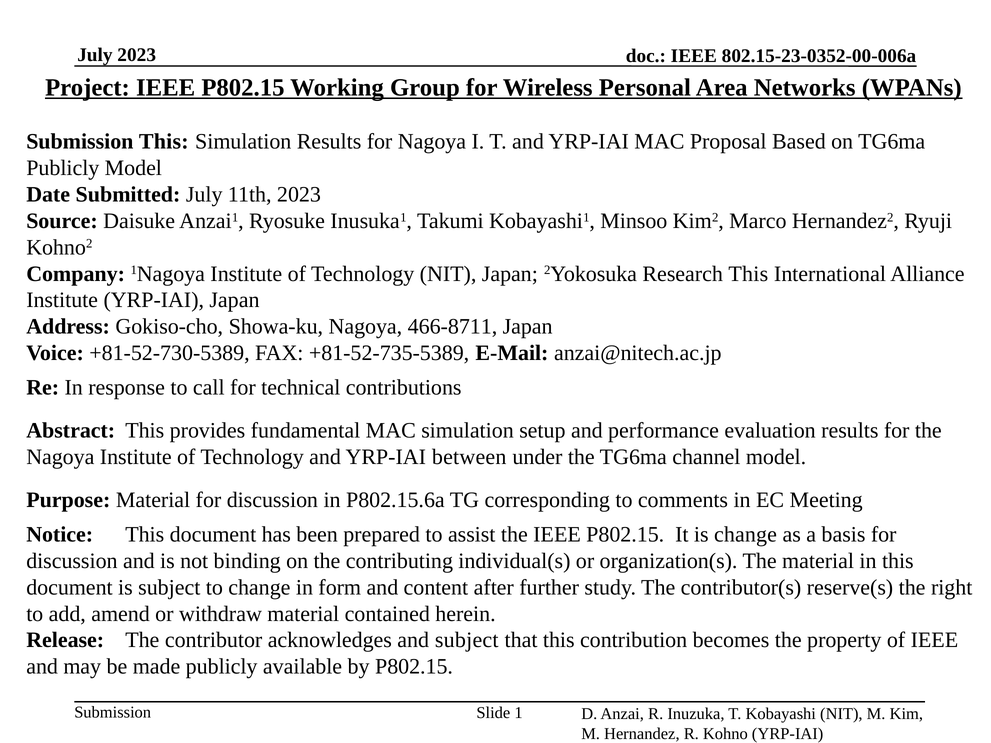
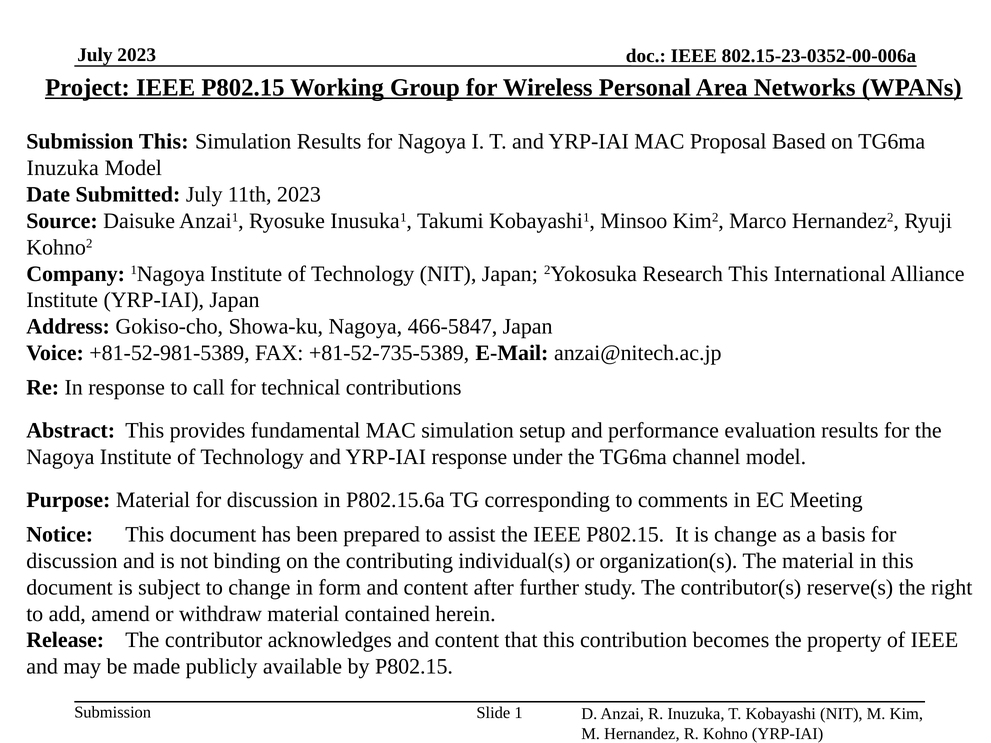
Publicly: Publicly -> Inuzuka (63, 168)
466-8711: 466-8711 -> 466-5847 (452, 327)
+81-52-730-5389: +81-52-730-5389 -> +81-52-981-5389 (170, 353)
YRP-IAI between: between -> response (469, 457)
acknowledges and subject: subject -> content (467, 640)
